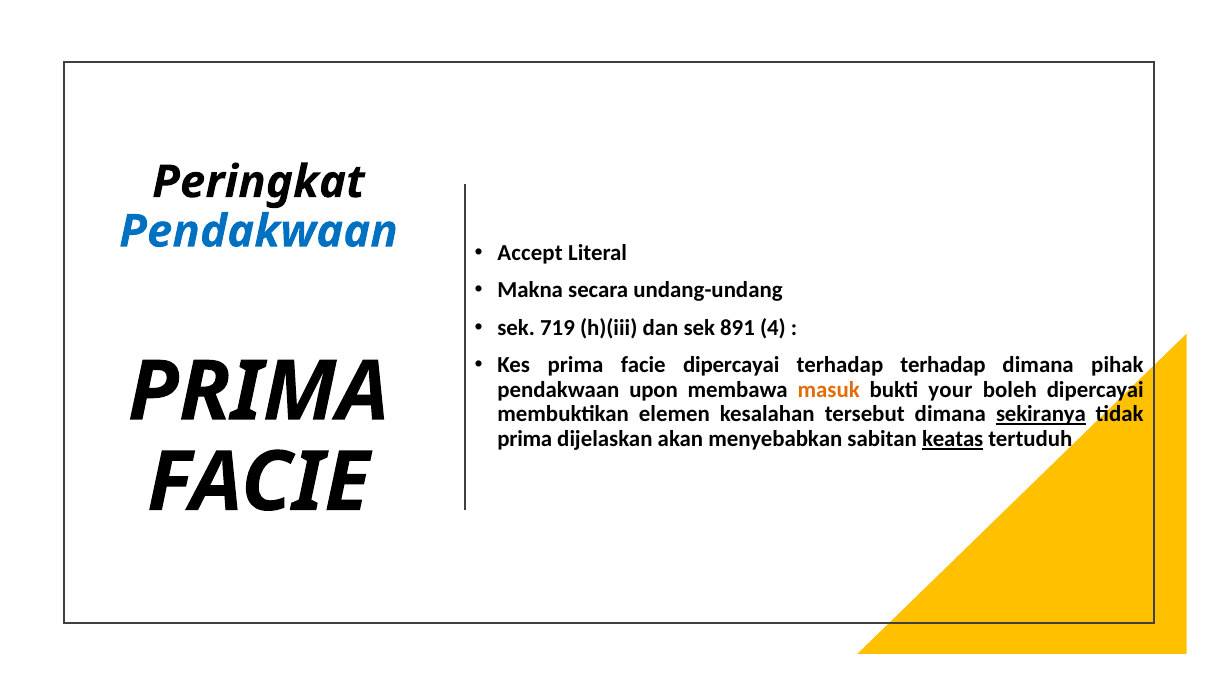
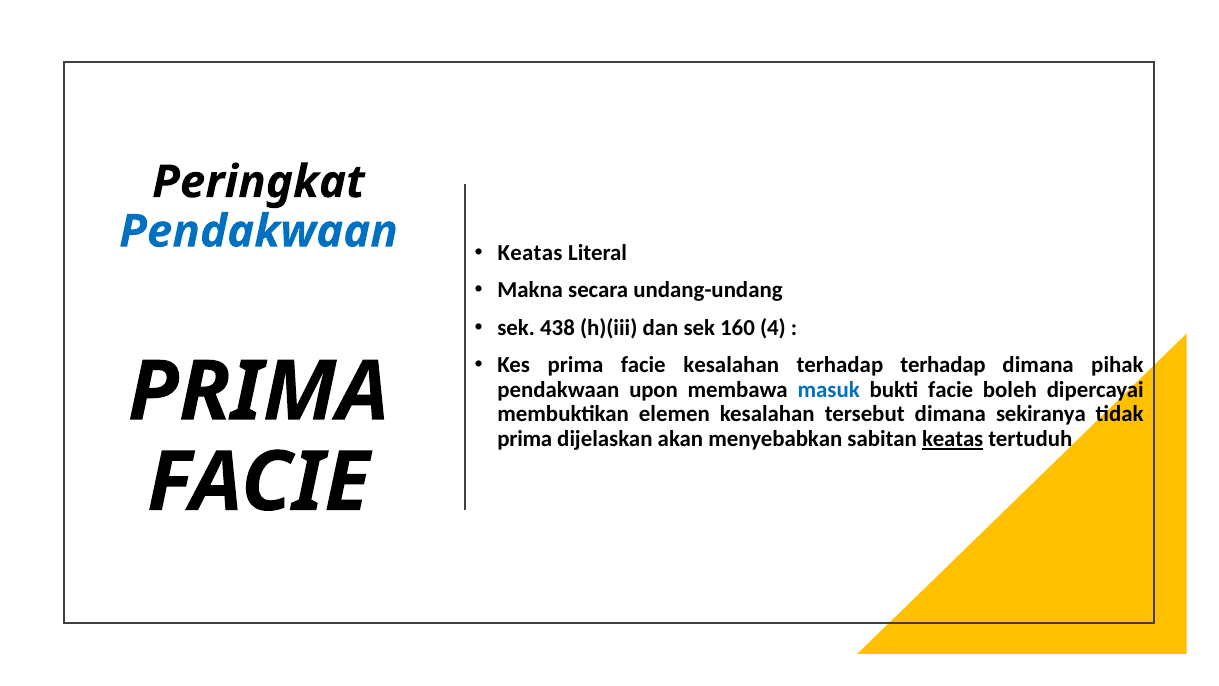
Accept: Accept -> Keatas (530, 253)
719: 719 -> 438 (557, 327)
891: 891 -> 160 (738, 327)
facie dipercayai: dipercayai -> kesalahan (731, 365)
masuk colour: orange -> blue (829, 389)
bukti your: your -> facie (951, 389)
sekiranya underline: present -> none (1041, 414)
